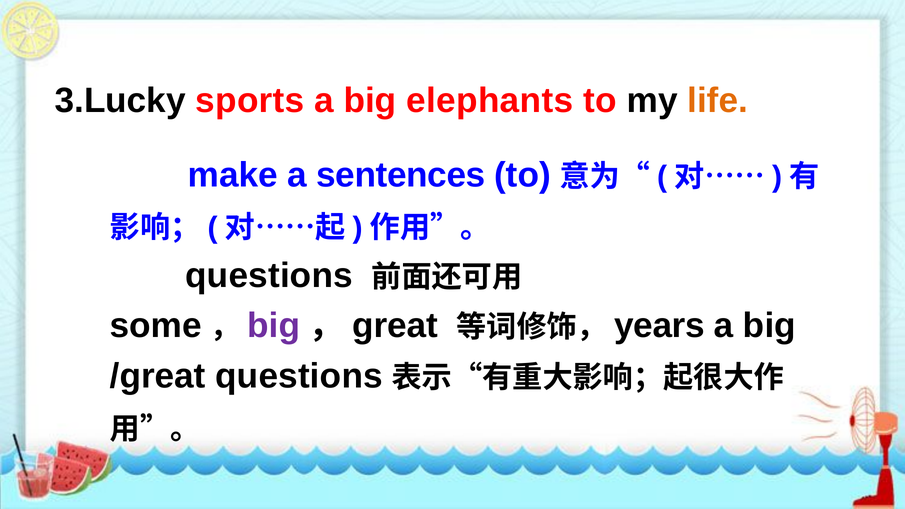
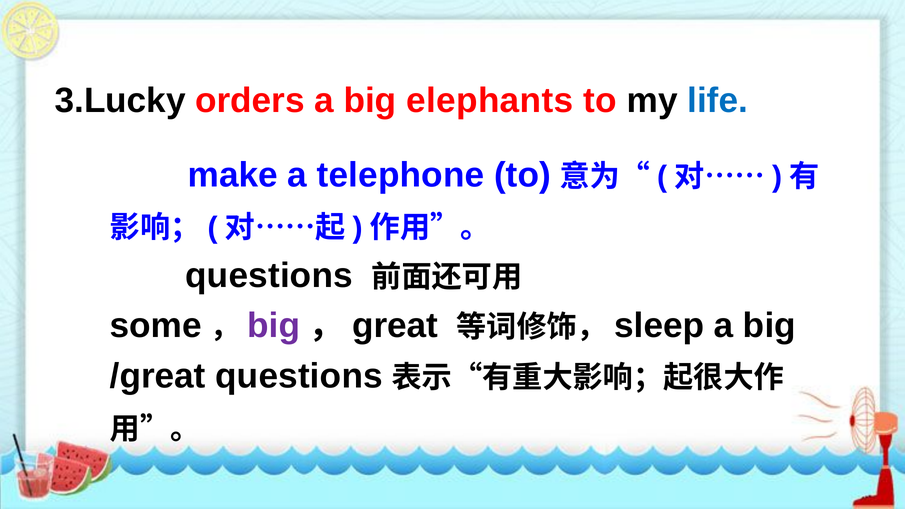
sports: sports -> orders (250, 101)
life colour: orange -> blue (718, 101)
sentences: sentences -> telephone (400, 175)
years: years -> sleep (659, 326)
